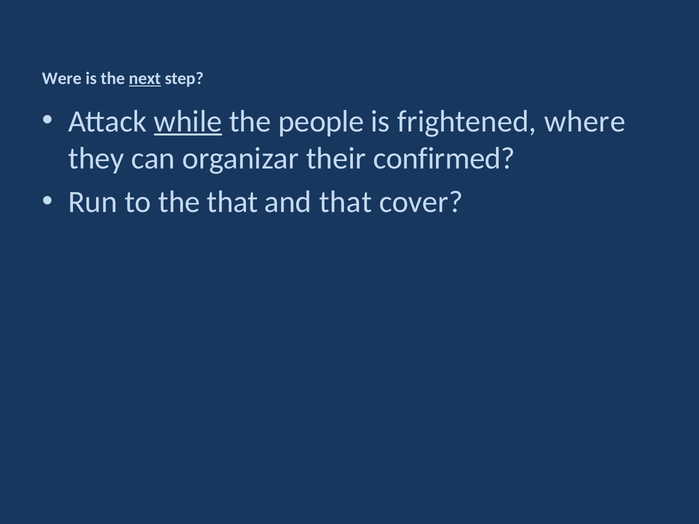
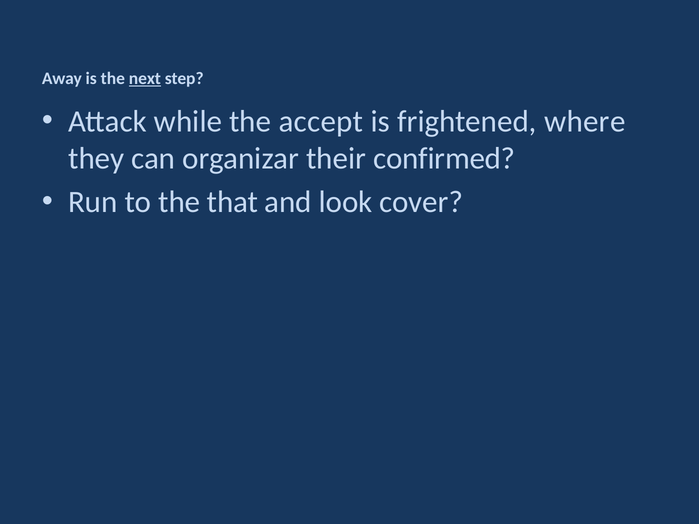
Were: Were -> Away (62, 78)
while underline: present -> none (188, 121)
people: people -> accept (321, 121)
and that: that -> look (346, 202)
